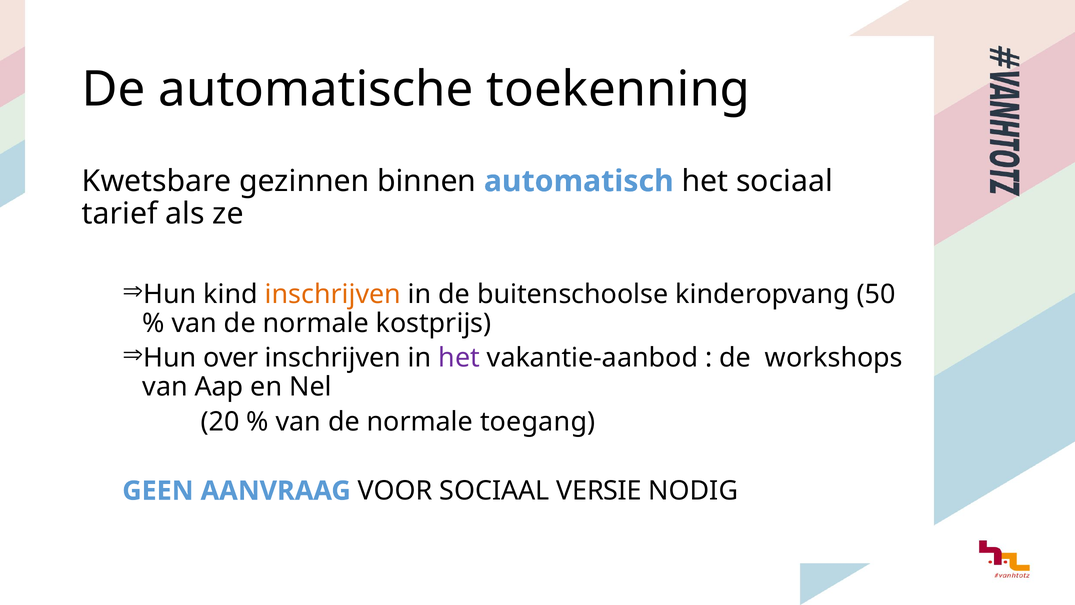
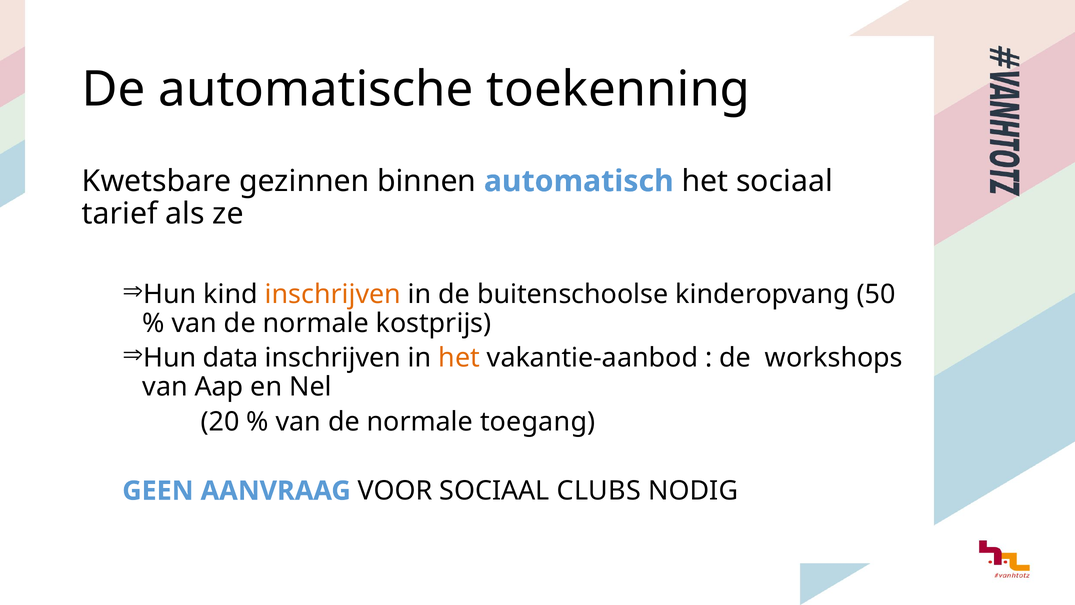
over: over -> data (231, 358)
het colour: purple -> orange (459, 358)
VERSIE: VERSIE -> CLUBS (599, 491)
